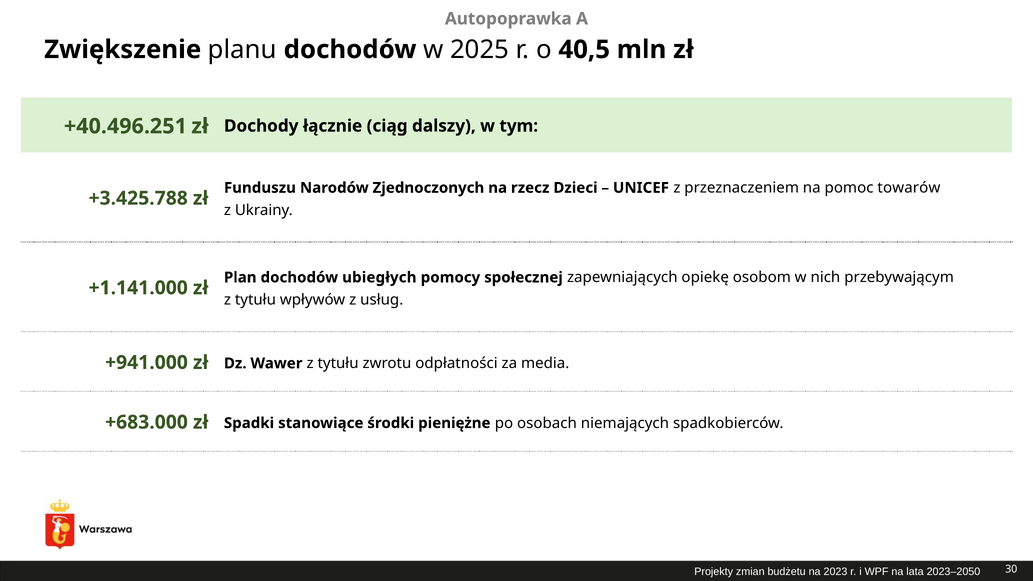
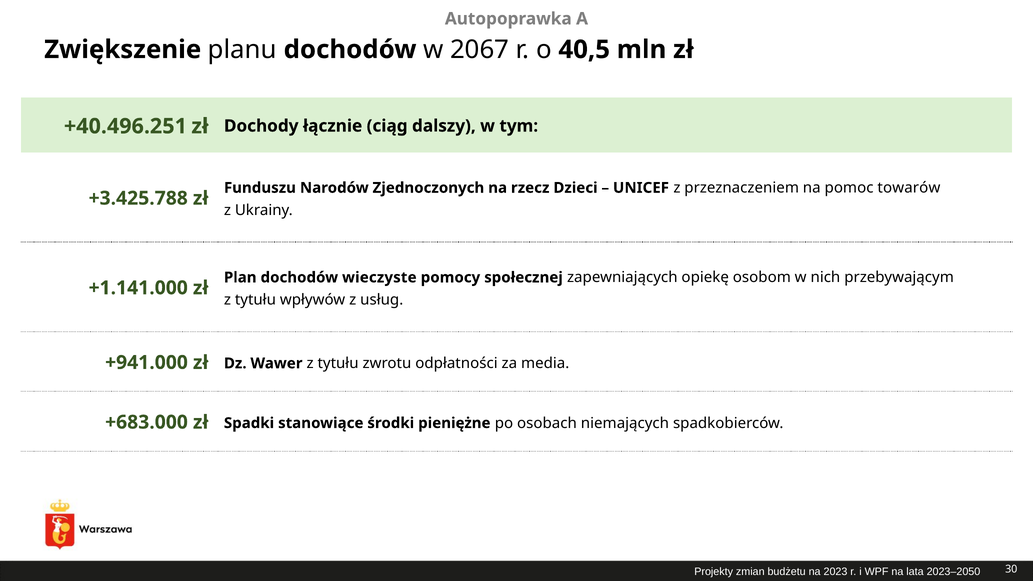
2025: 2025 -> 2067 (480, 50)
ubiegłych: ubiegłych -> wieczyste (379, 277)
